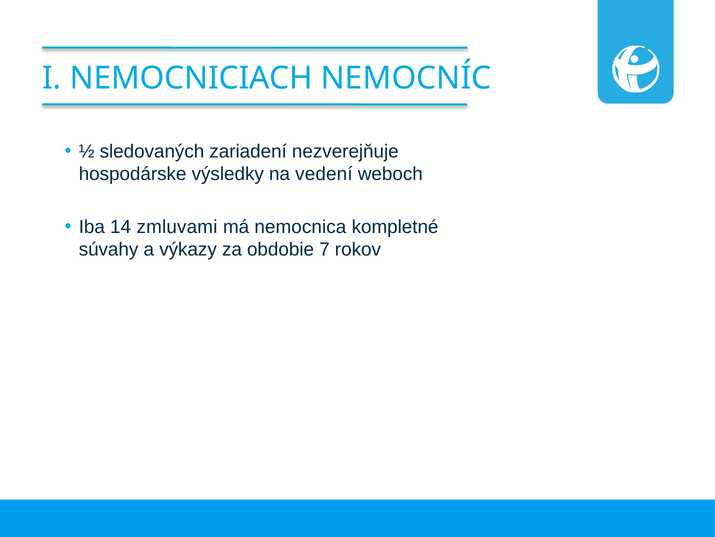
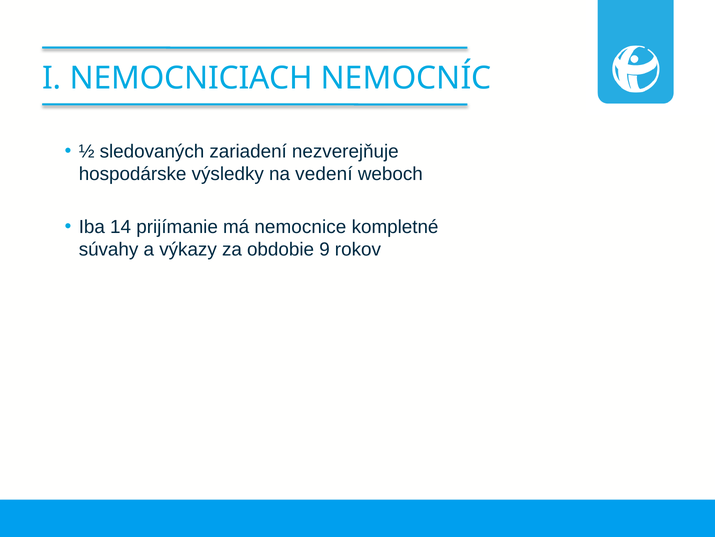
zmluvami: zmluvami -> prijímanie (177, 227)
nemocnica: nemocnica -> nemocnice (300, 227)
7: 7 -> 9 (325, 249)
